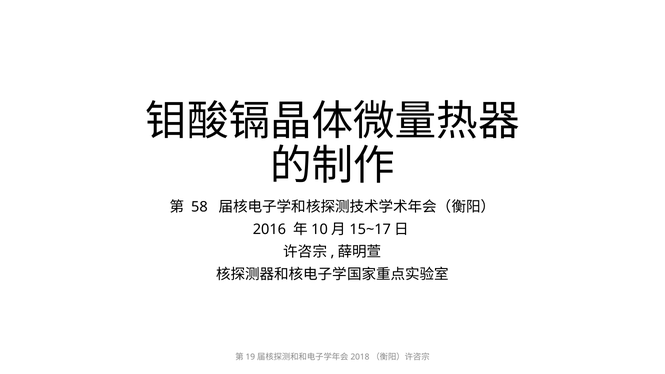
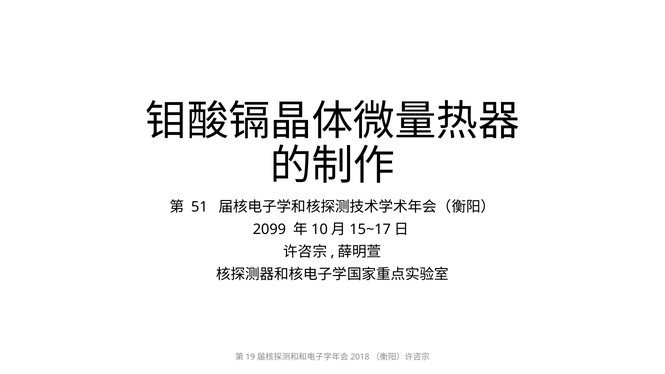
58: 58 -> 51 (199, 207)
2016: 2016 -> 2099 (269, 229)
